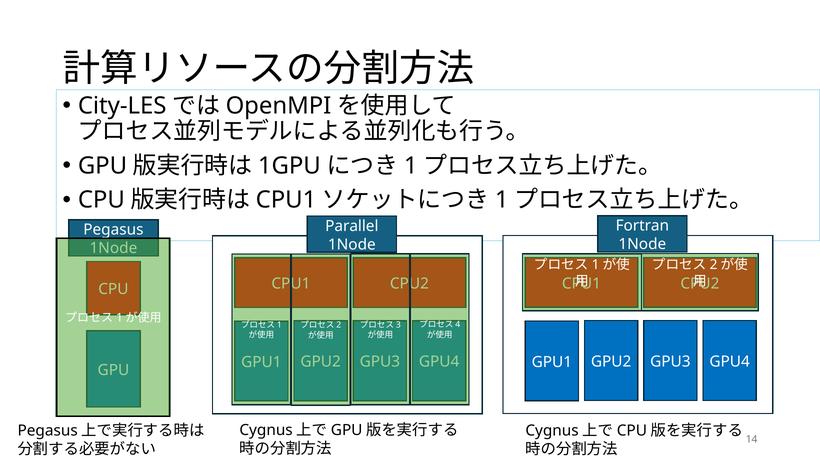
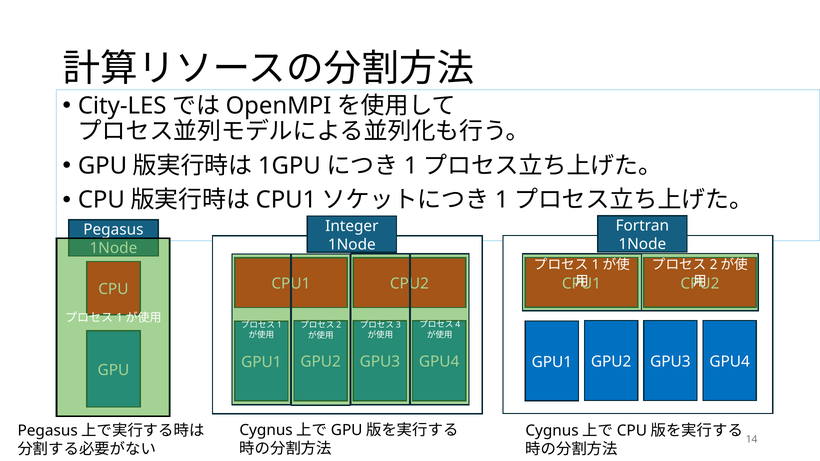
Parallel: Parallel -> Integer (352, 226)
